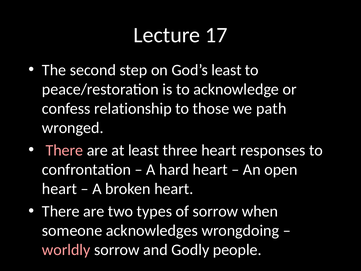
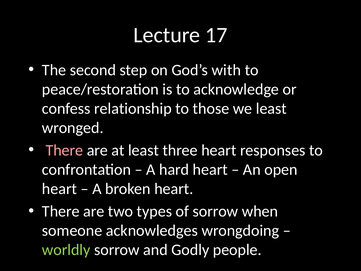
God’s least: least -> with (226, 70)
we path: path -> least (271, 108)
worldly colour: pink -> light green (66, 250)
